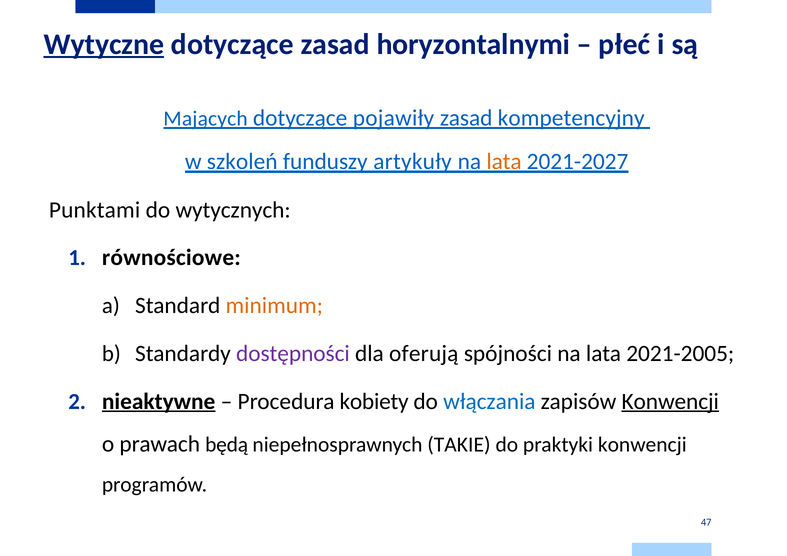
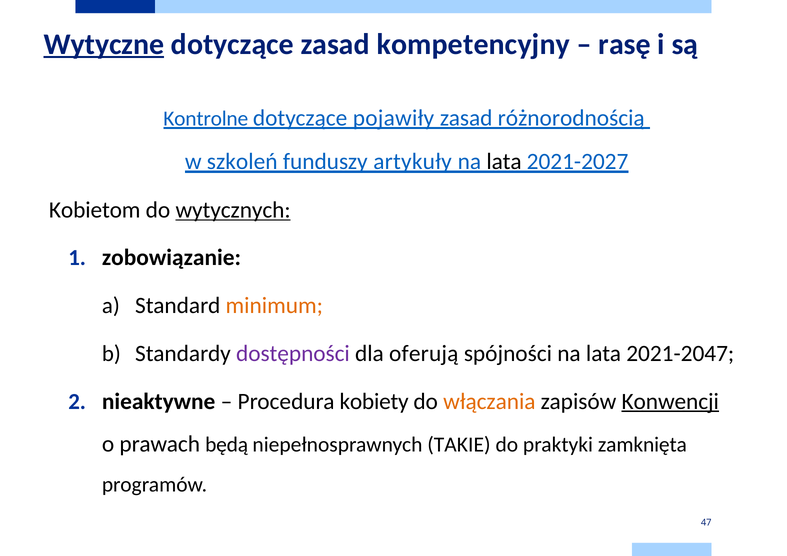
horyzontalnymi: horyzontalnymi -> kompetencyjny (473, 44)
płeć: płeć -> rasę (625, 44)
Mających: Mających -> Kontrolne (206, 119)
kompetencyjny: kompetencyjny -> różnorodnością (571, 118)
lata colour: orange -> black (504, 162)
Punktami: Punktami -> Kobietom (95, 210)
wytycznych underline: none -> present (233, 210)
równościowe: równościowe -> zobowiązanie (171, 258)
2021-2005: 2021-2005 -> 2021-2047 (680, 354)
nieaktywne underline: present -> none (159, 402)
włączania colour: blue -> orange (489, 402)
praktyki konwencji: konwencji -> zamknięta (642, 445)
